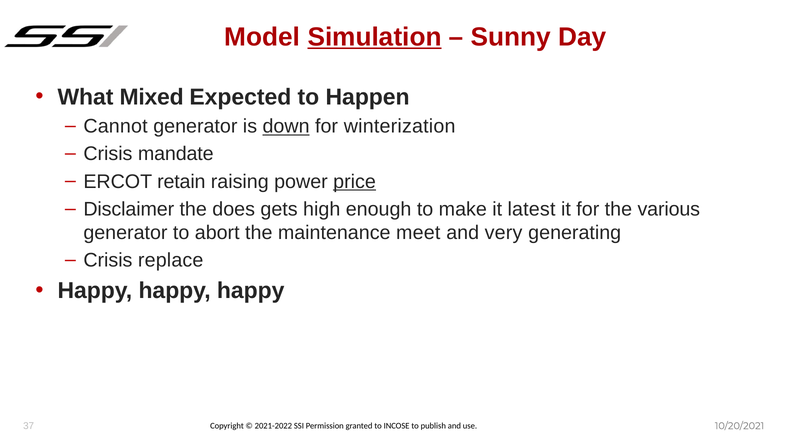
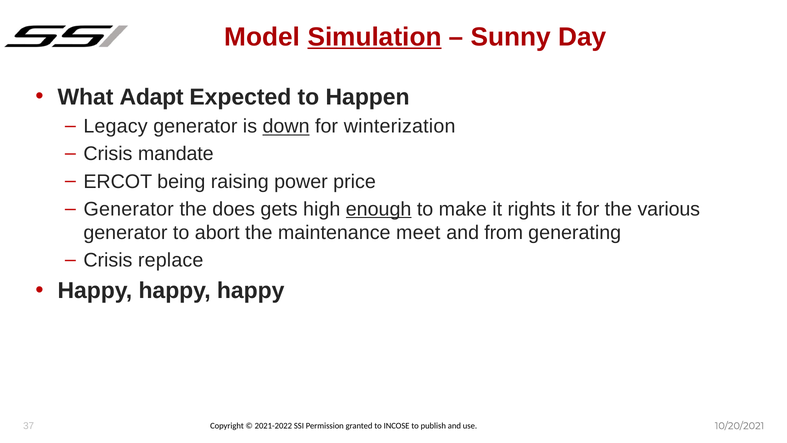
Mixed: Mixed -> Adapt (152, 97)
Cannot: Cannot -> Legacy (116, 126)
retain: retain -> being (181, 181)
price underline: present -> none (355, 181)
Disclaimer: Disclaimer -> Generator (129, 209)
enough underline: none -> present (379, 209)
latest: latest -> rights (532, 209)
very: very -> from (504, 233)
